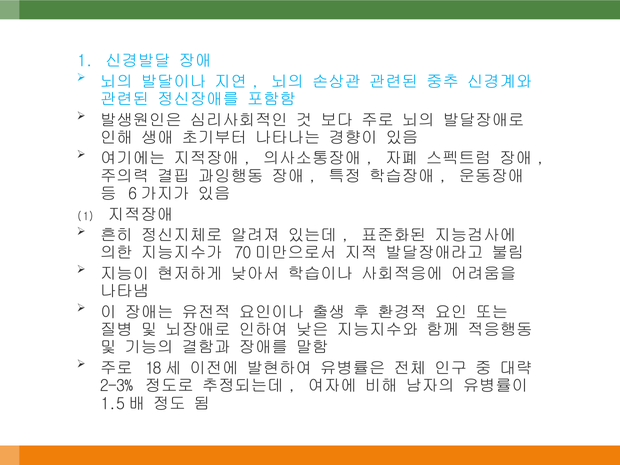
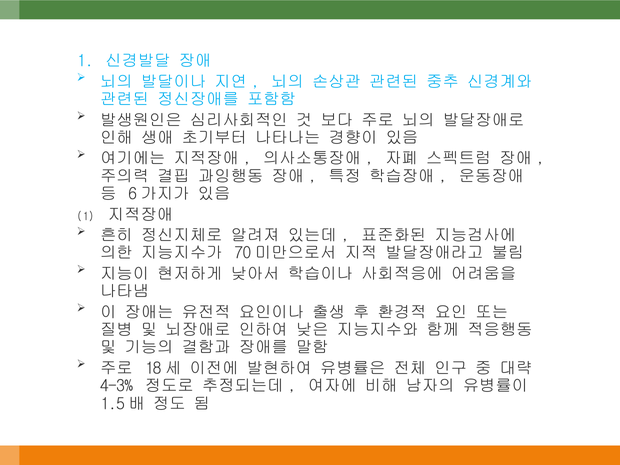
2-3%: 2-3% -> 4-3% (116, 386)
